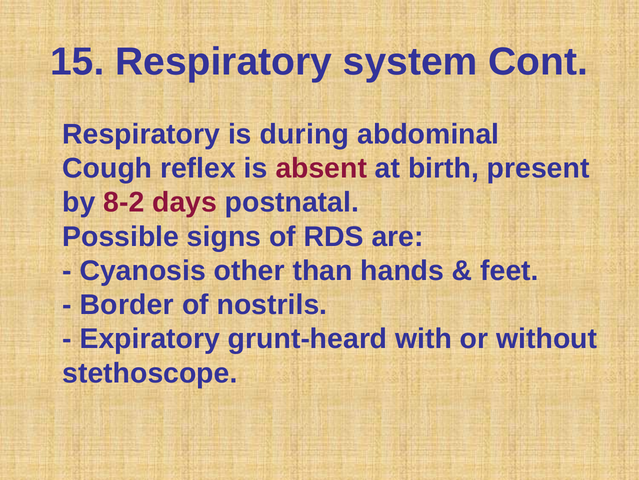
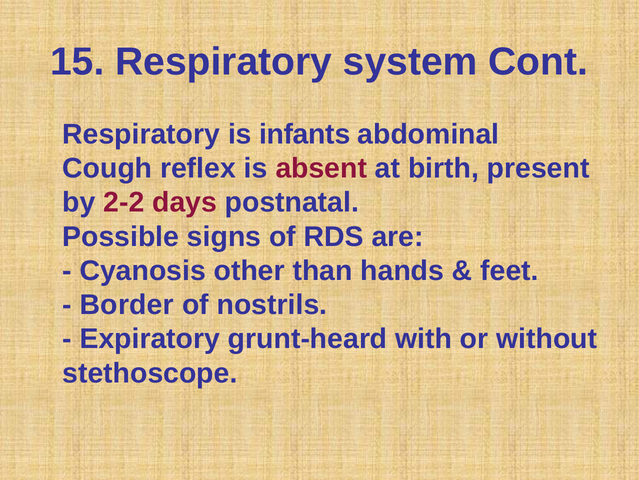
during: during -> infants (305, 134)
8-2: 8-2 -> 2-2 (124, 202)
